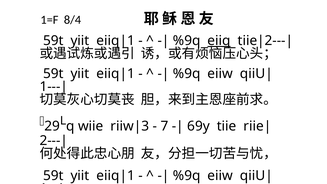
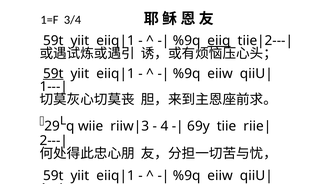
8/4: 8/4 -> 3/4 (73, 20)
59t underline: none -> present (53, 74)
7: 7 -> 4 (164, 126)
